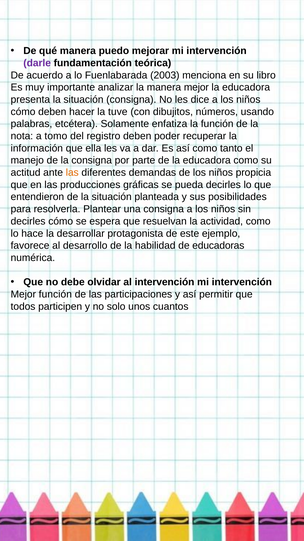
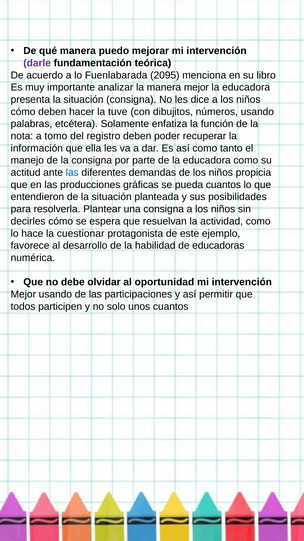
2003: 2003 -> 2095 (165, 75)
las colour: orange -> blue (72, 172)
pueda decirles: decirles -> cuantos (223, 185)
desarrollar: desarrollar -> cuestionar (81, 233)
al intervención: intervención -> oportunidad (164, 282)
Mejor función: función -> usando (55, 294)
